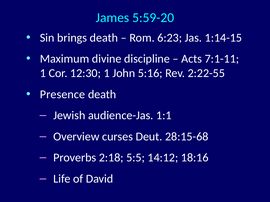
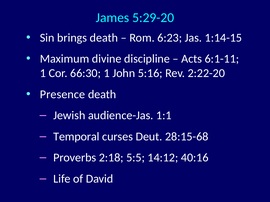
5:59-20: 5:59-20 -> 5:29-20 (153, 18)
7:1-11: 7:1-11 -> 6:1-11 (222, 59)
12:30: 12:30 -> 66:30 (86, 73)
2:22-55: 2:22-55 -> 2:22-20 (206, 73)
Overview: Overview -> Temporal (76, 137)
18:16: 18:16 -> 40:16 (195, 158)
